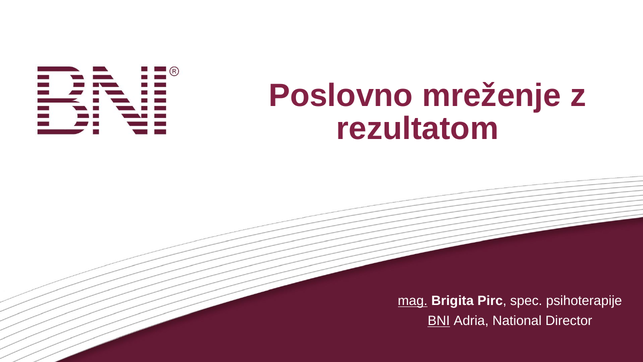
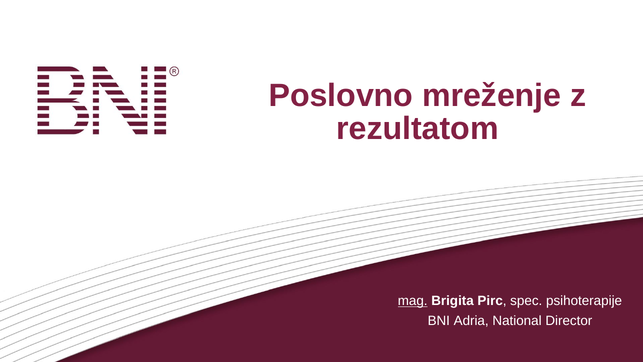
BNI underline: present -> none (439, 321)
